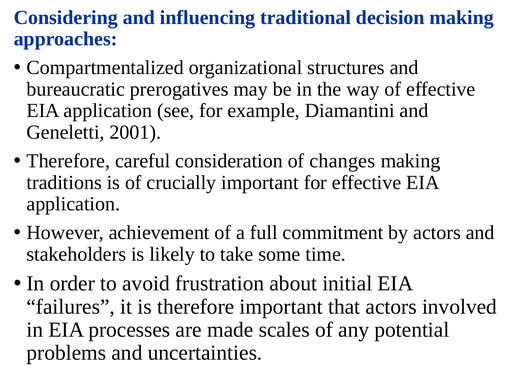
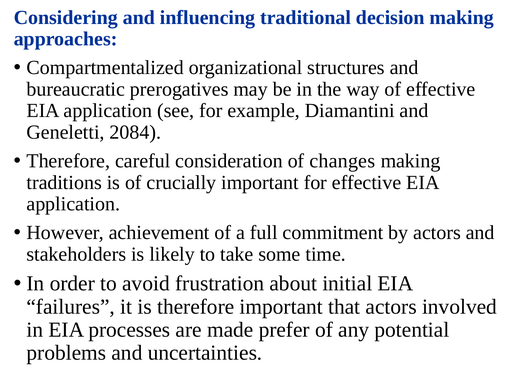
2001: 2001 -> 2084 (135, 132)
scales: scales -> prefer (284, 330)
